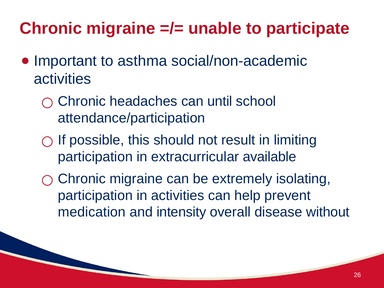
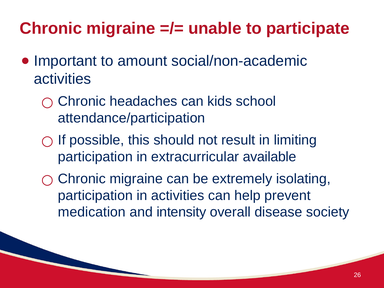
asthma: asthma -> amount (142, 61)
until: until -> kids (220, 101)
without: without -> society (328, 212)
